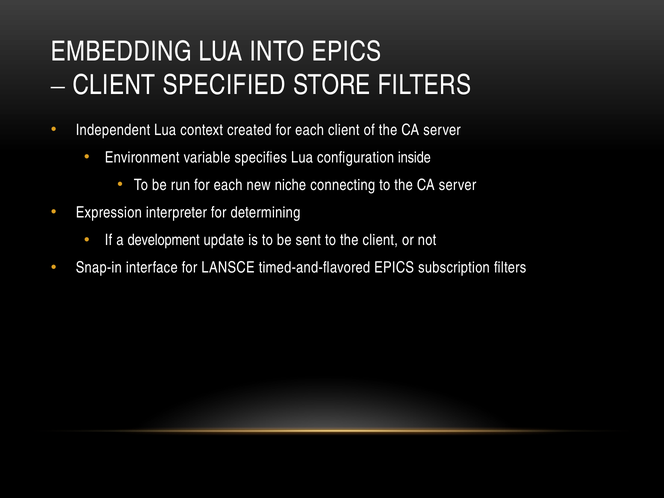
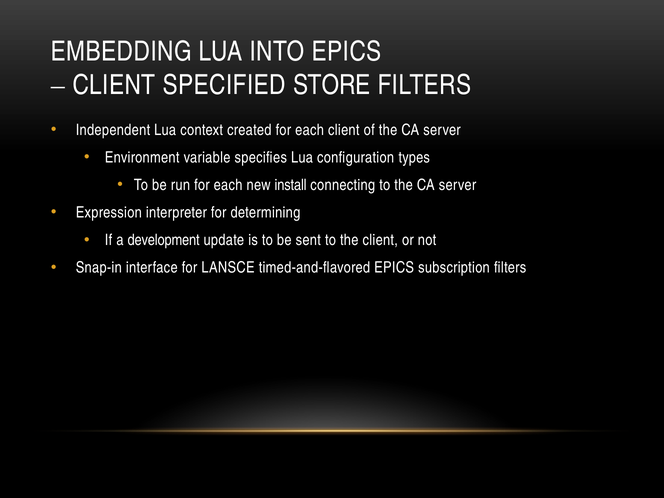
inside: inside -> types (414, 158)
niche: niche -> install (291, 185)
